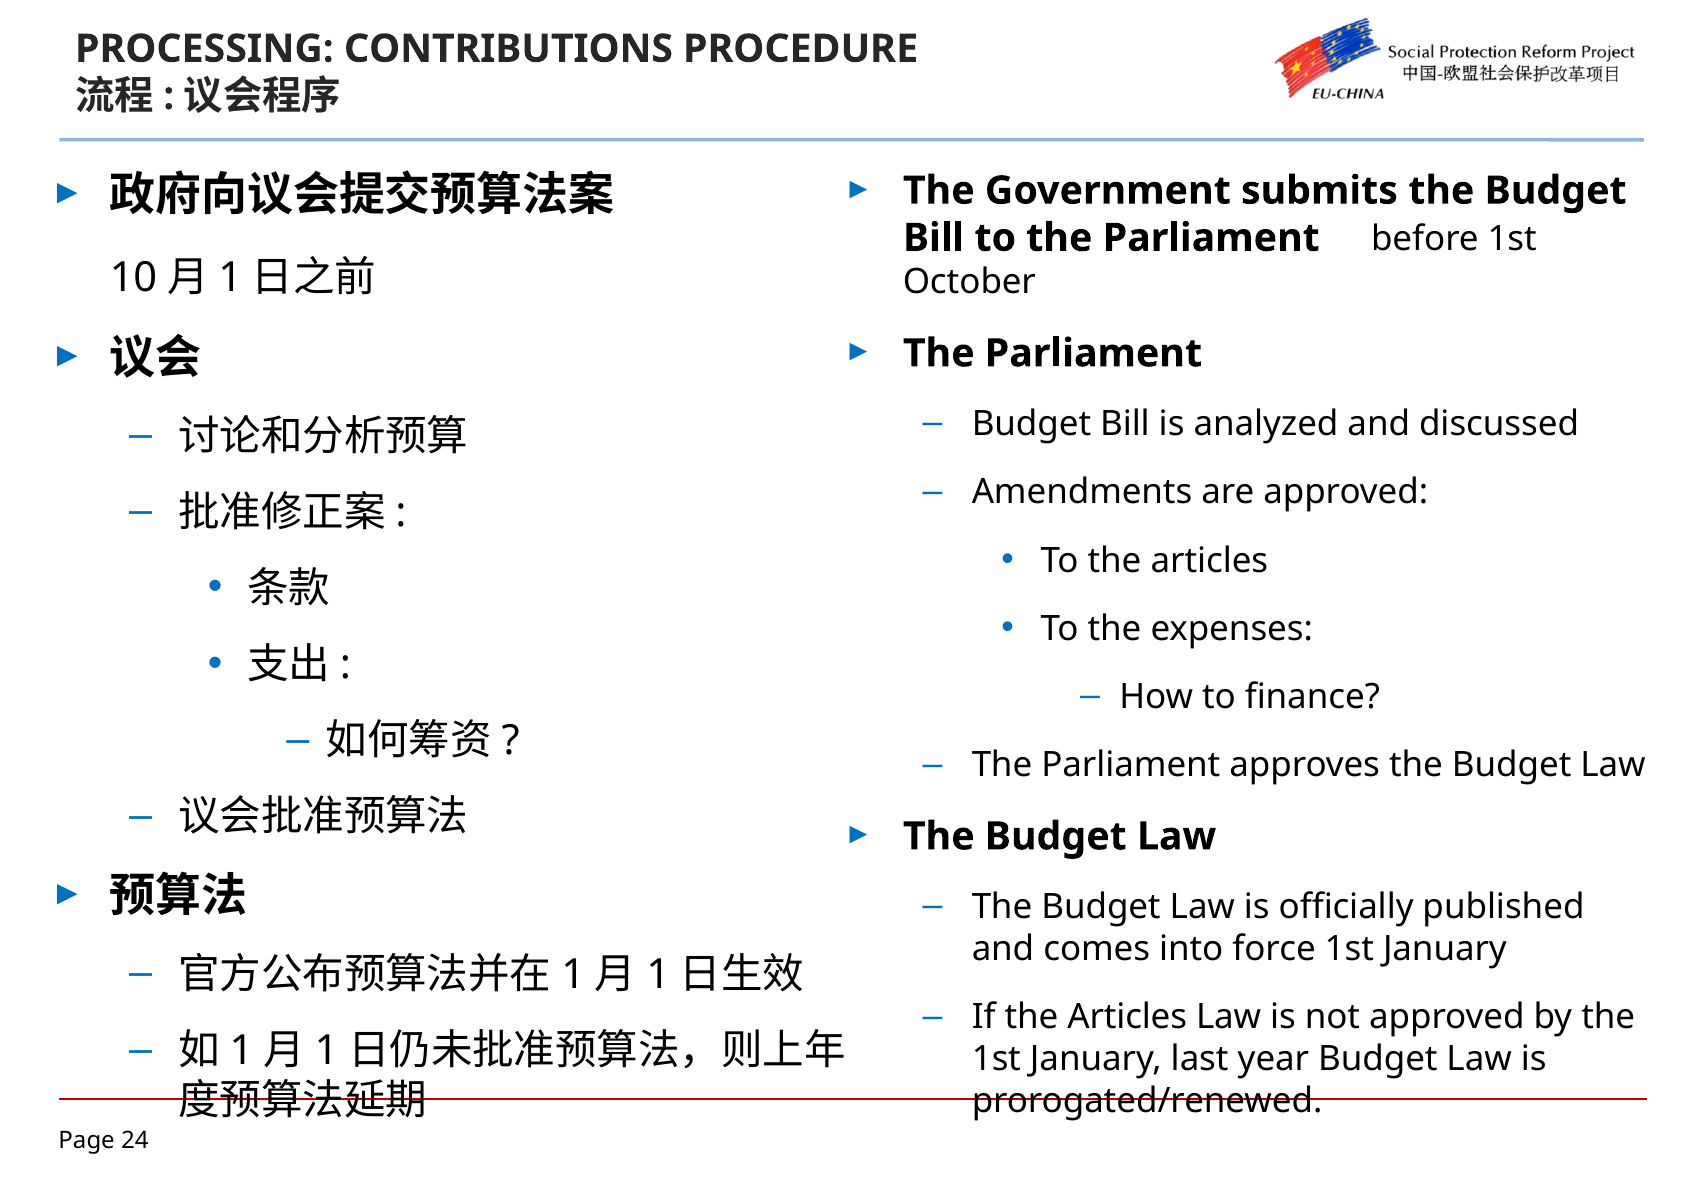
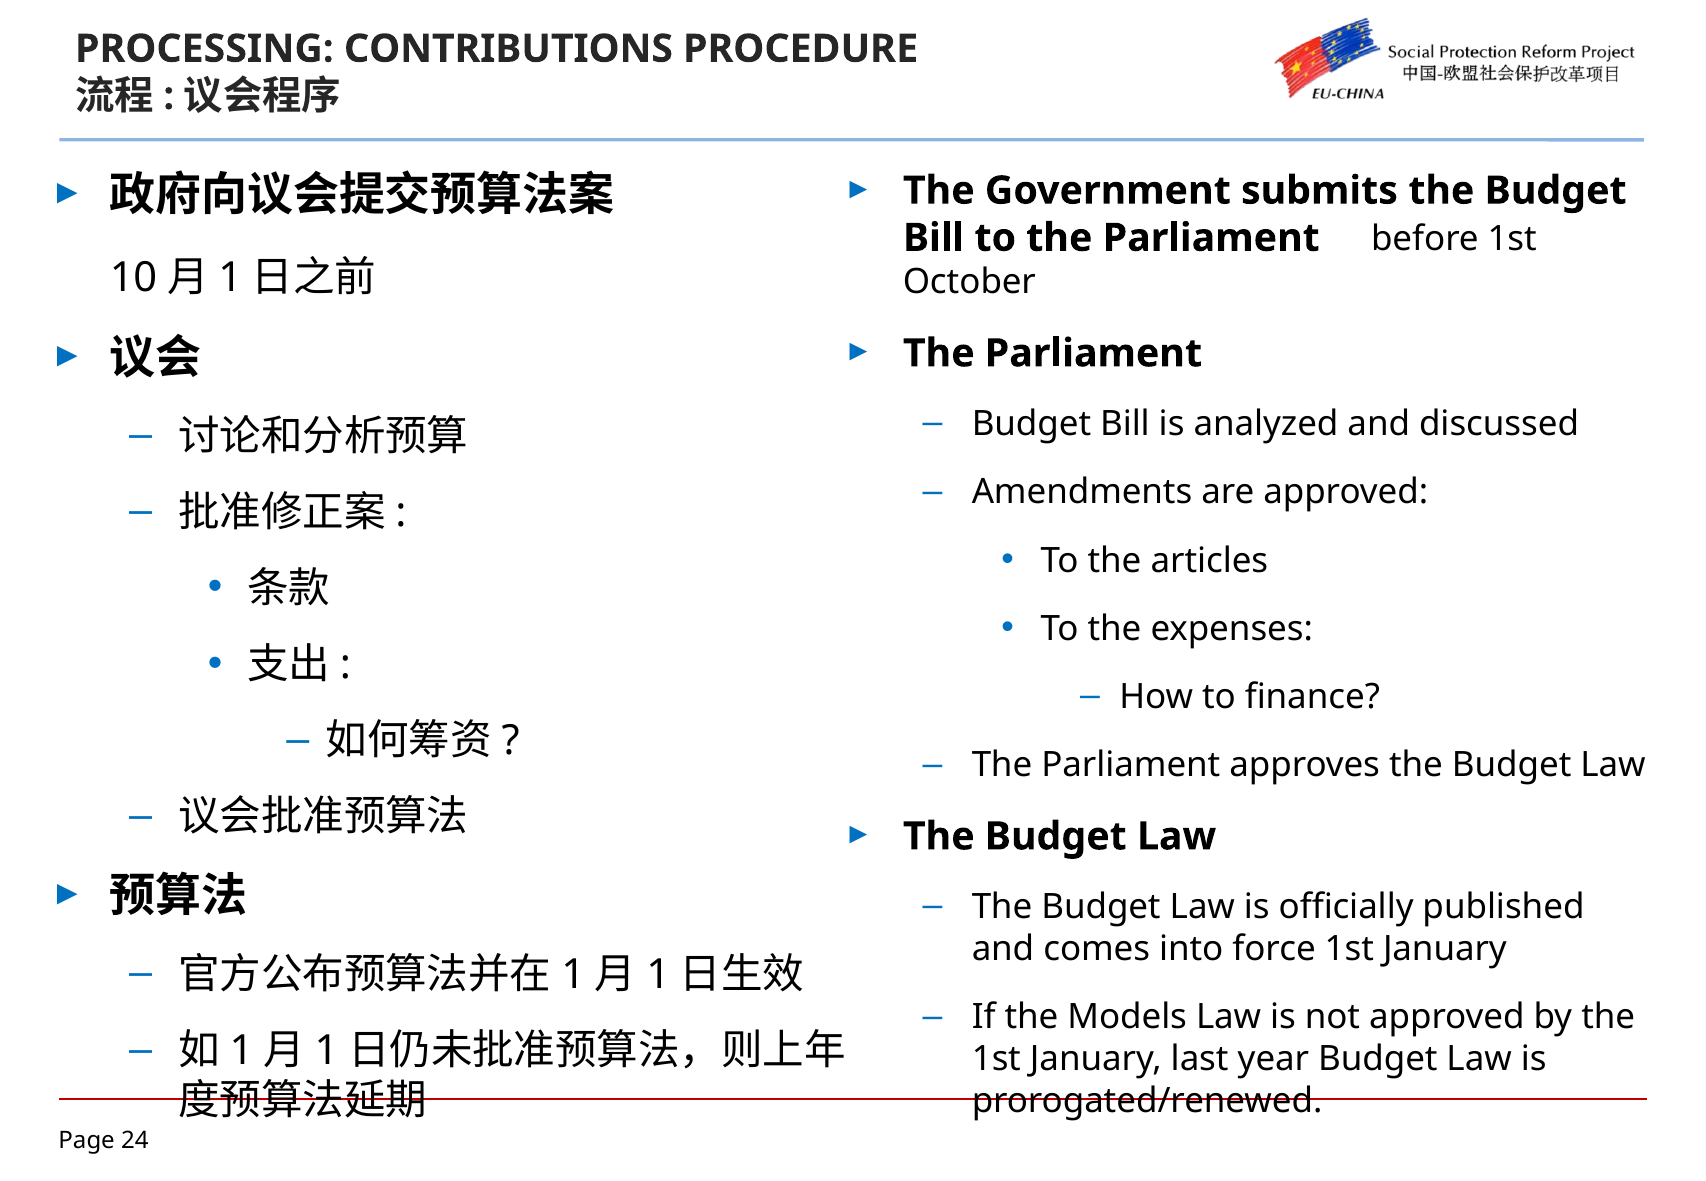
If the Articles: Articles -> Models (1127, 1017)
